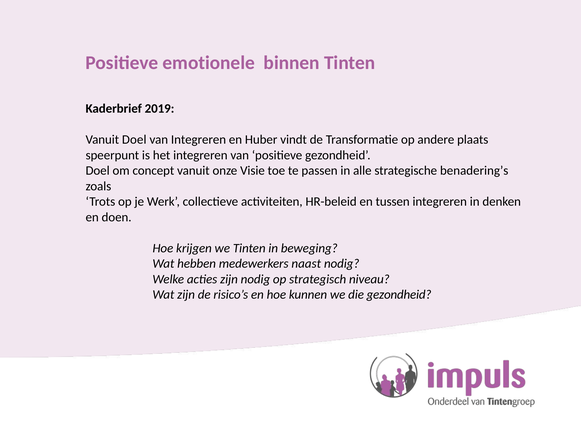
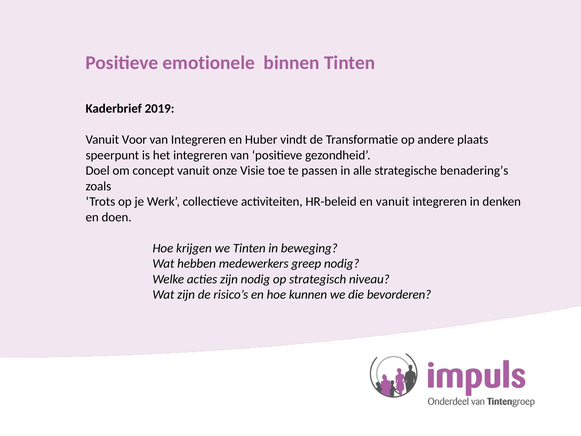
Vanuit Doel: Doel -> Voor (134, 140)
en tussen: tussen -> vanuit (393, 202)
naast: naast -> greep (306, 264)
die gezondheid: gezondheid -> bevorderen (399, 294)
